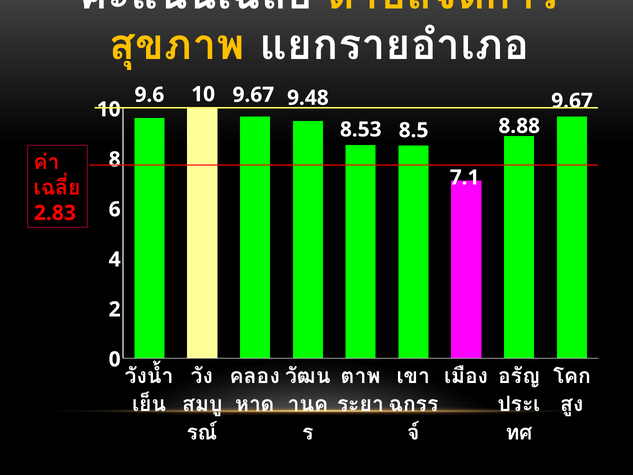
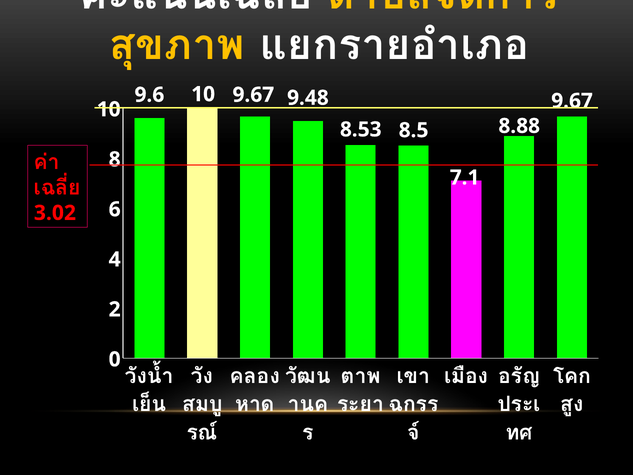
2.83: 2.83 -> 3.02 (55, 213)
